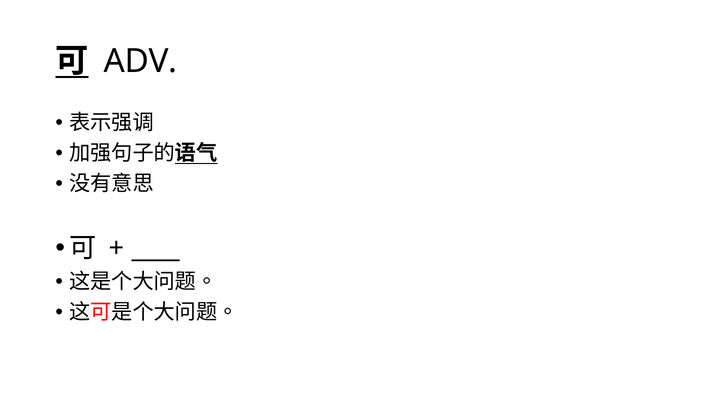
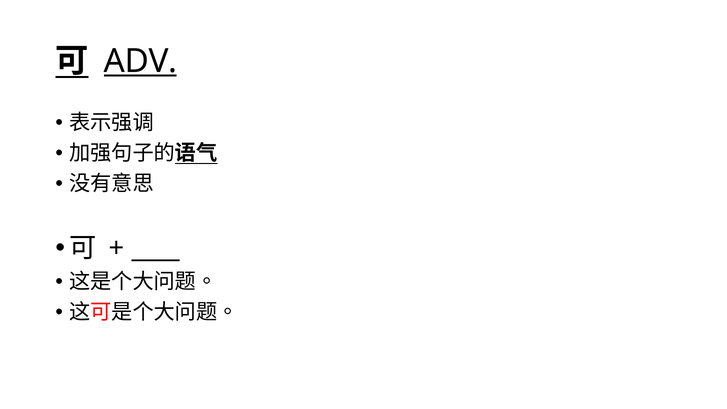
ADV underline: none -> present (141, 61)
